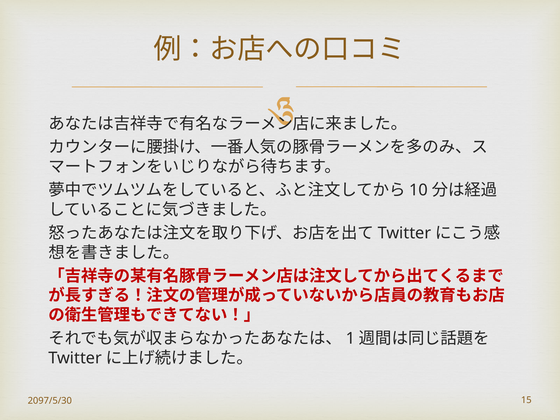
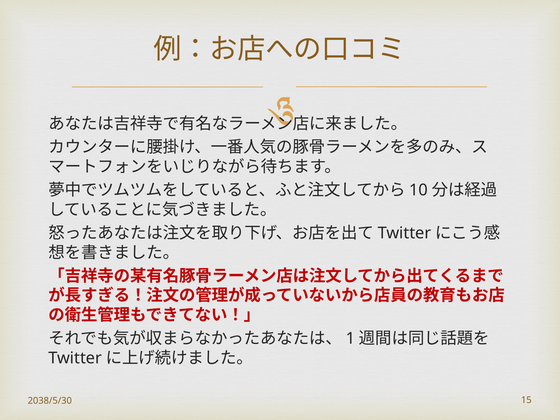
2097/5/30: 2097/5/30 -> 2038/5/30 (50, 401)
